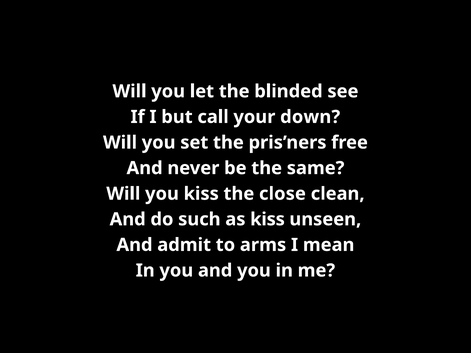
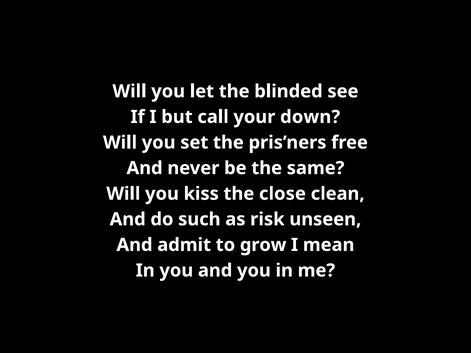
as kiss: kiss -> risk (267, 219)
arms: arms -> grow (263, 245)
